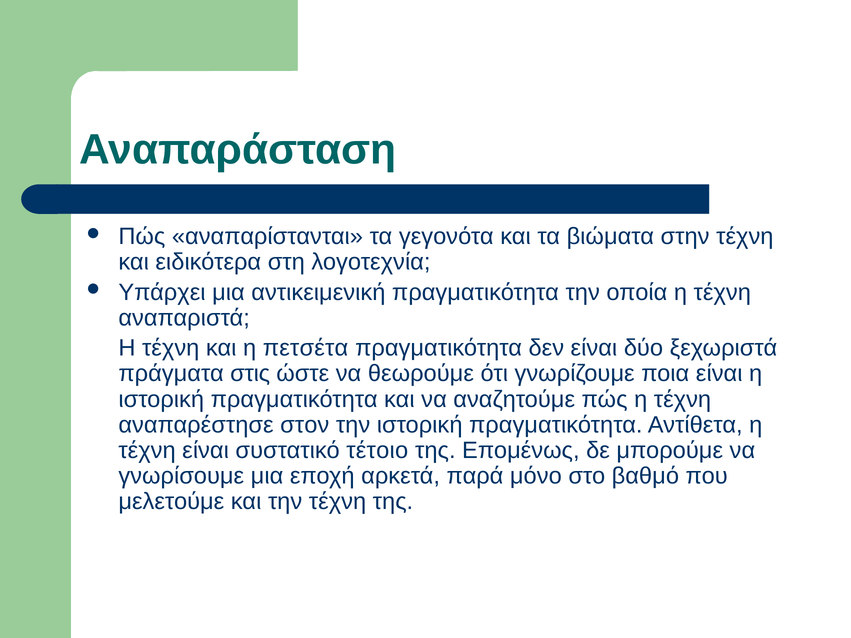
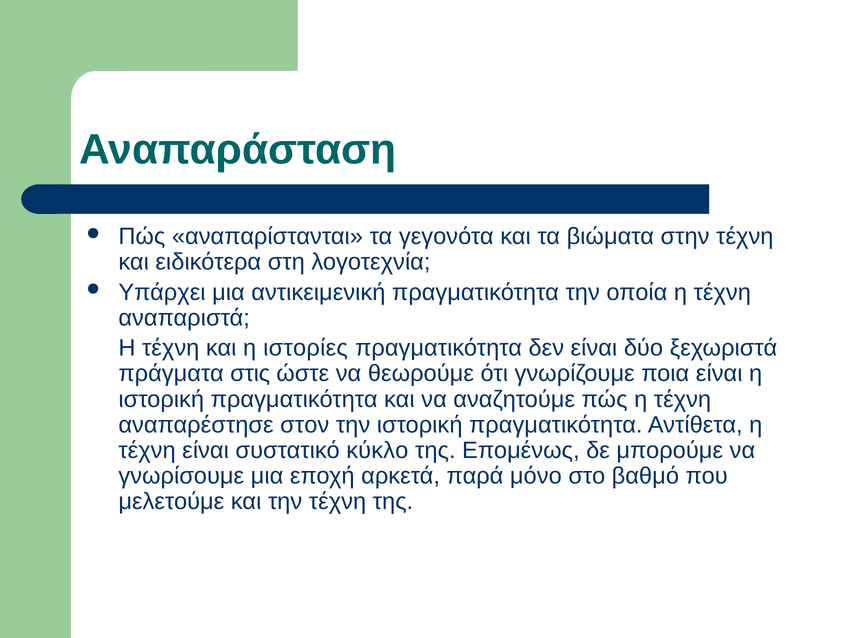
πετσέτα: πετσέτα -> ιστορίες (306, 348)
τέτοιο: τέτοιο -> κύκλο (377, 450)
